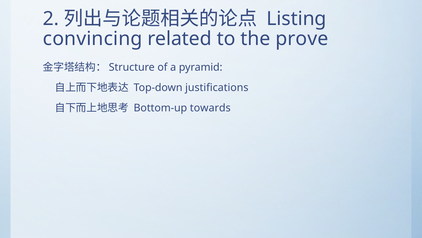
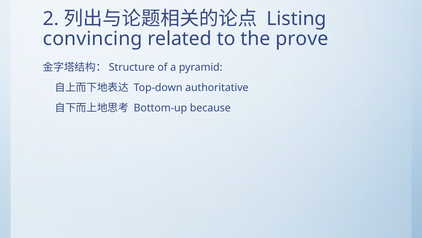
justifications: justifications -> authoritative (217, 87)
towards: towards -> because (210, 108)
